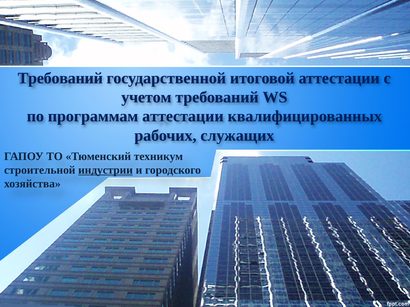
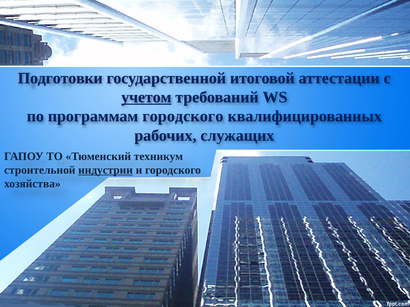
Требований: Требований -> Подготовки (60, 78)
учетом underline: none -> present (146, 97)
программам аттестации: аттестации -> городского (183, 117)
